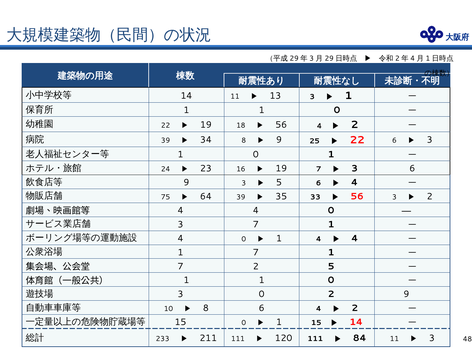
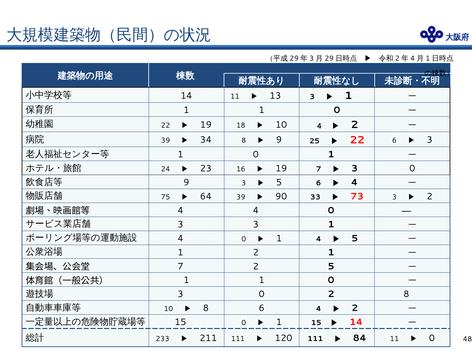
56: 56 -> 10 (281, 125)
6: 6 -> 0 (412, 168)
35: 35 -> 90 (281, 196)
56: 56 -> 73 (357, 196)
3 7: 7 -> 3 (256, 224)
4: 4 -> 5 (355, 238)
1 7: 7 -> 2 (256, 252)
2 9: 9 -> 8 (406, 294)
3: 3 -> 0 (432, 338)
